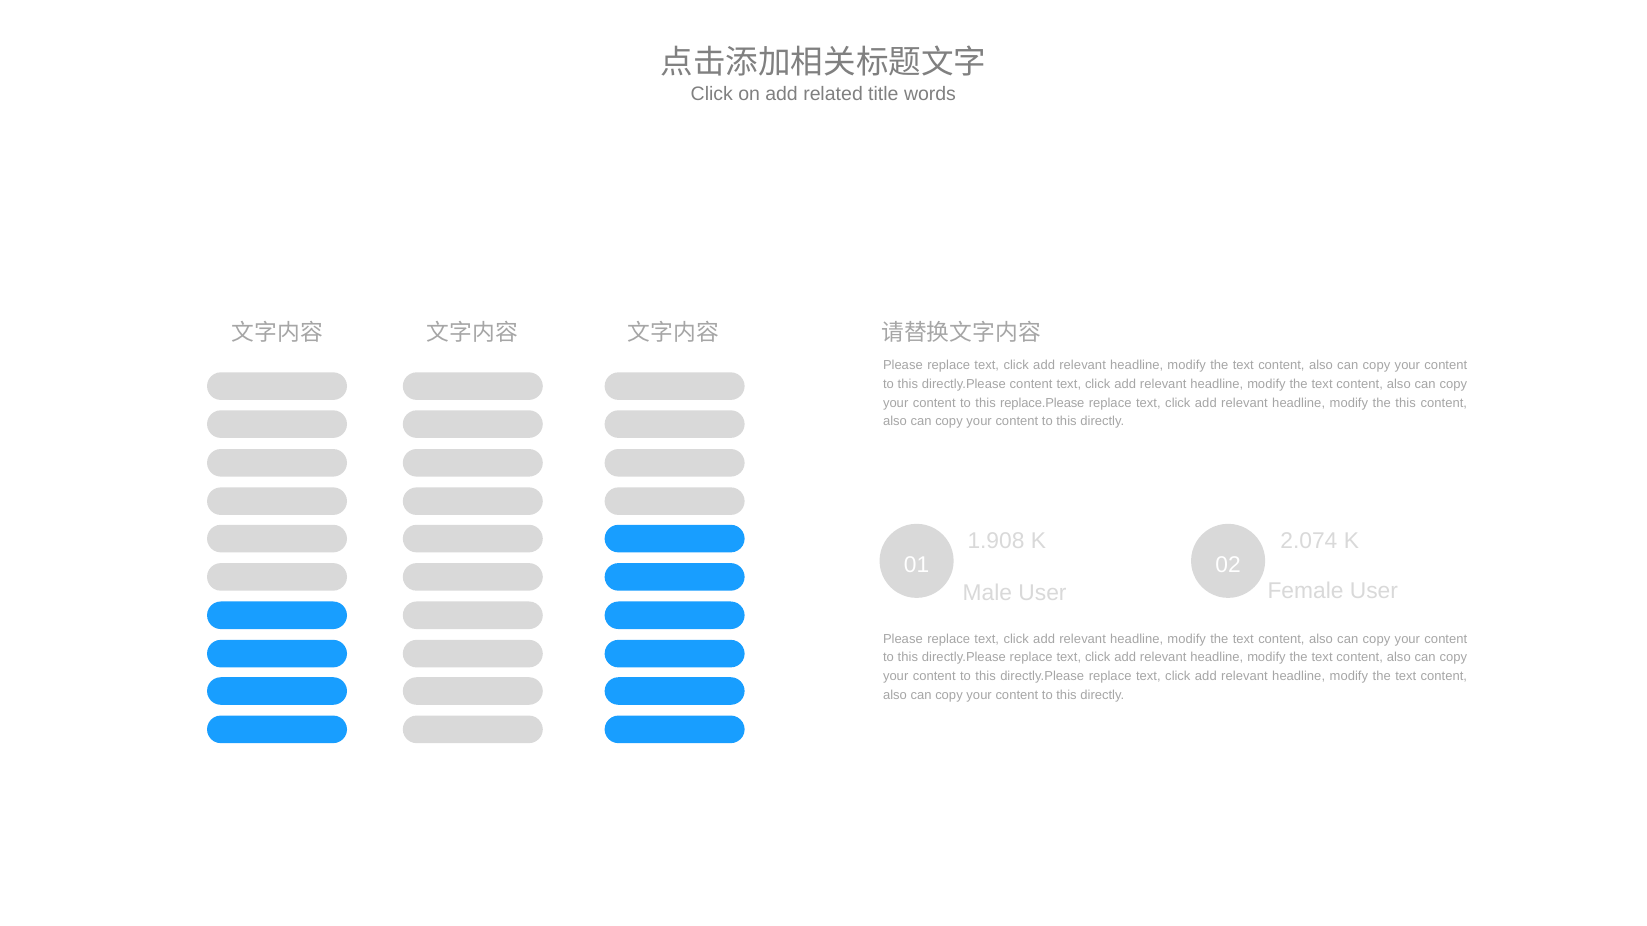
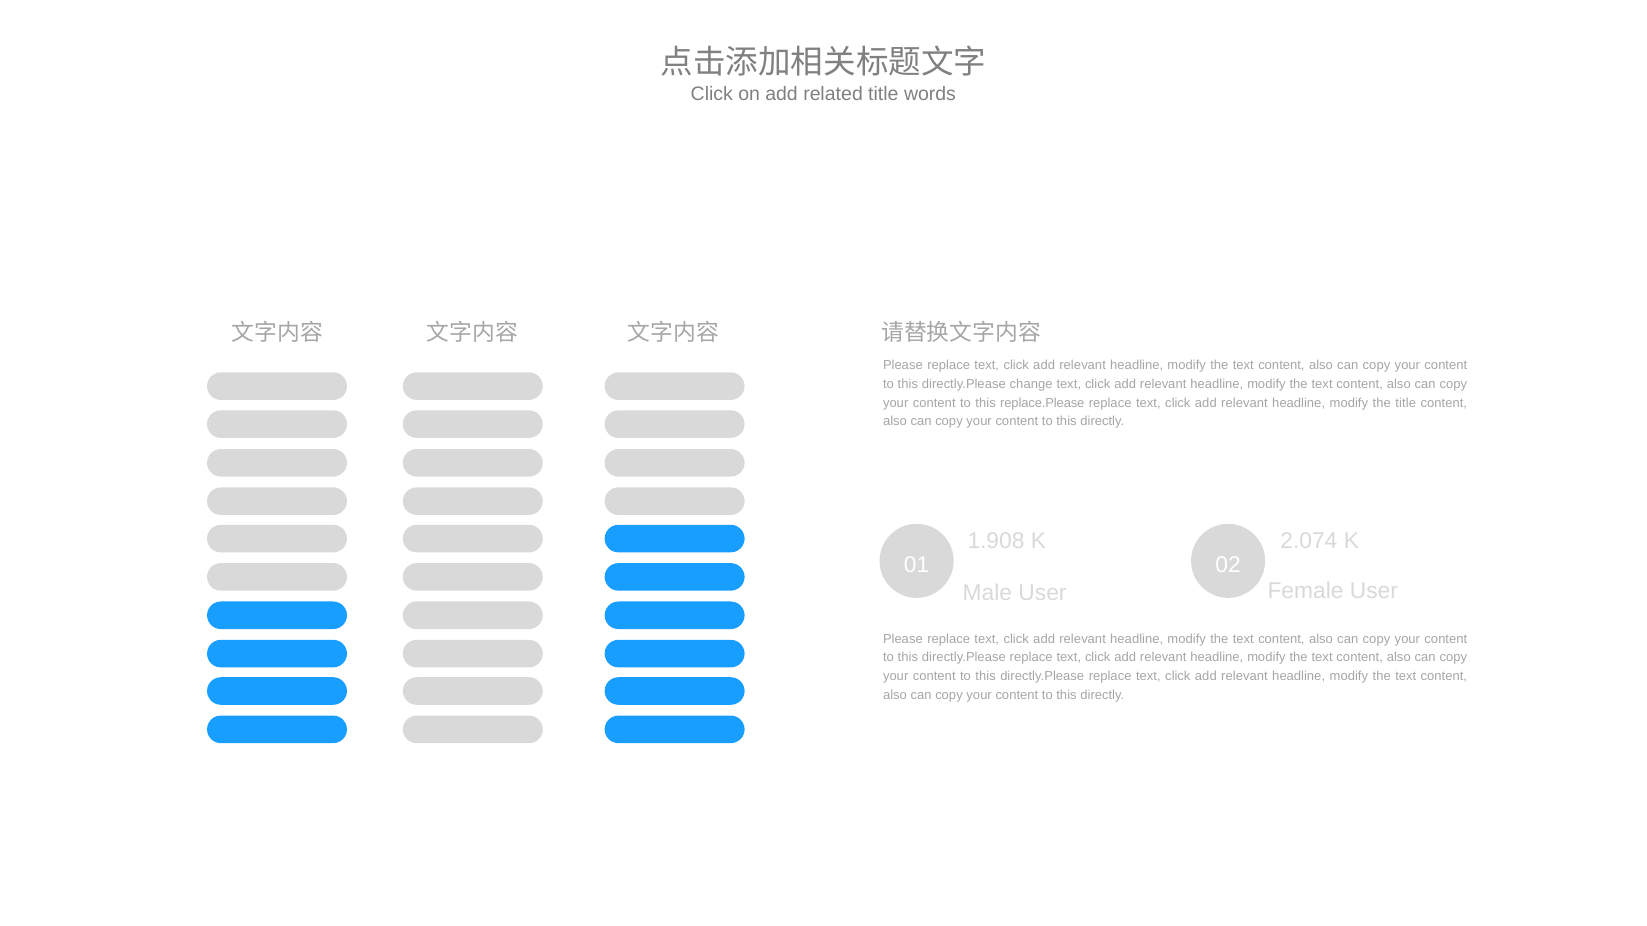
directly.Please content: content -> change (1031, 384)
the this: this -> title (1406, 403)
